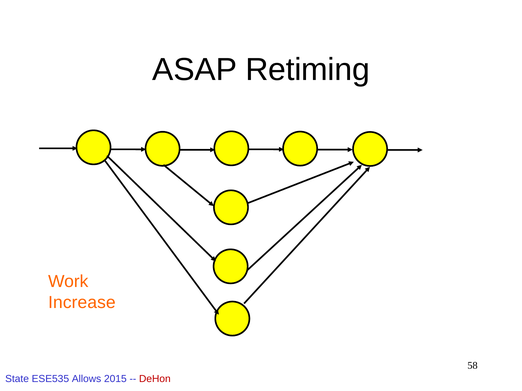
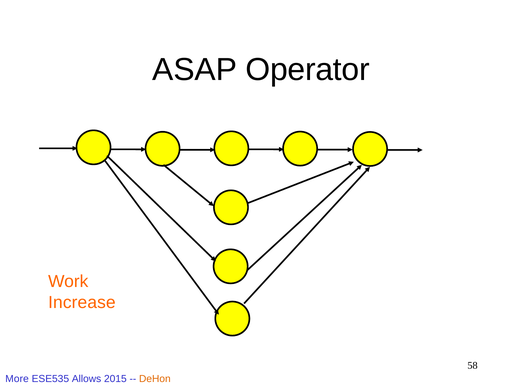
Retiming: Retiming -> Operator (308, 70)
State: State -> More (17, 379)
DeHon colour: red -> orange (155, 379)
